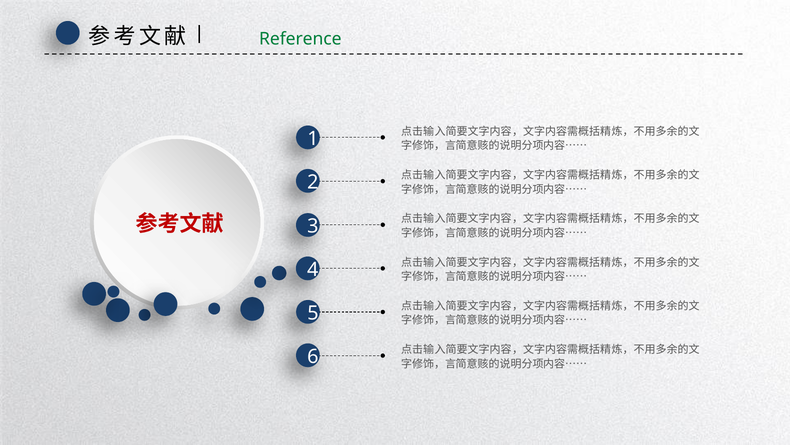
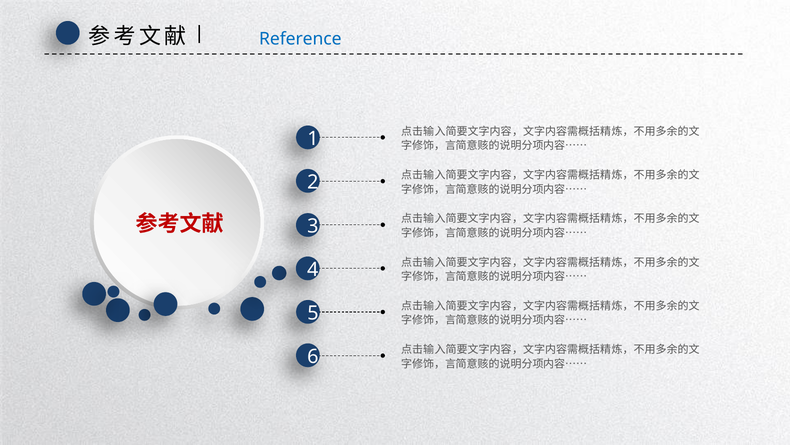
Reference colour: green -> blue (300, 39)
